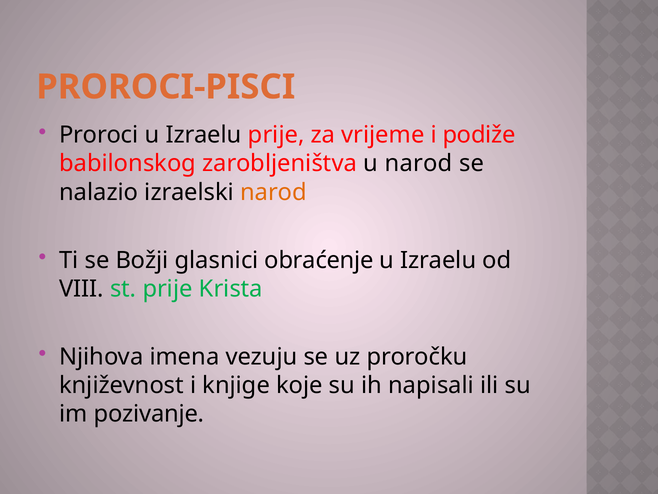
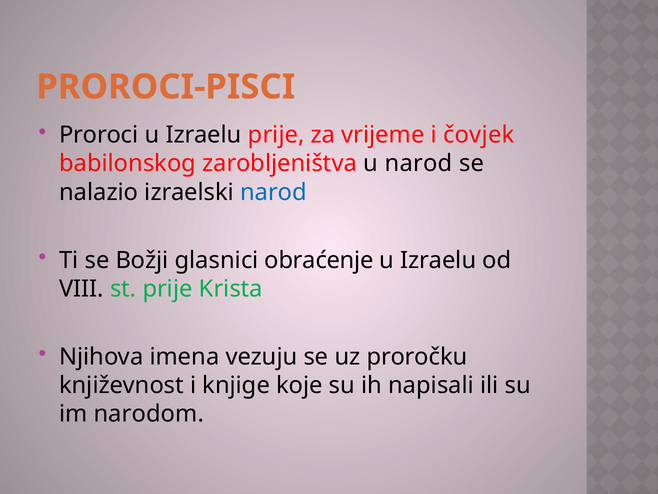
podiže: podiže -> čovjek (479, 135)
narod colour: orange -> blue (273, 192)
pozivanje: pozivanje -> narodom (149, 413)
